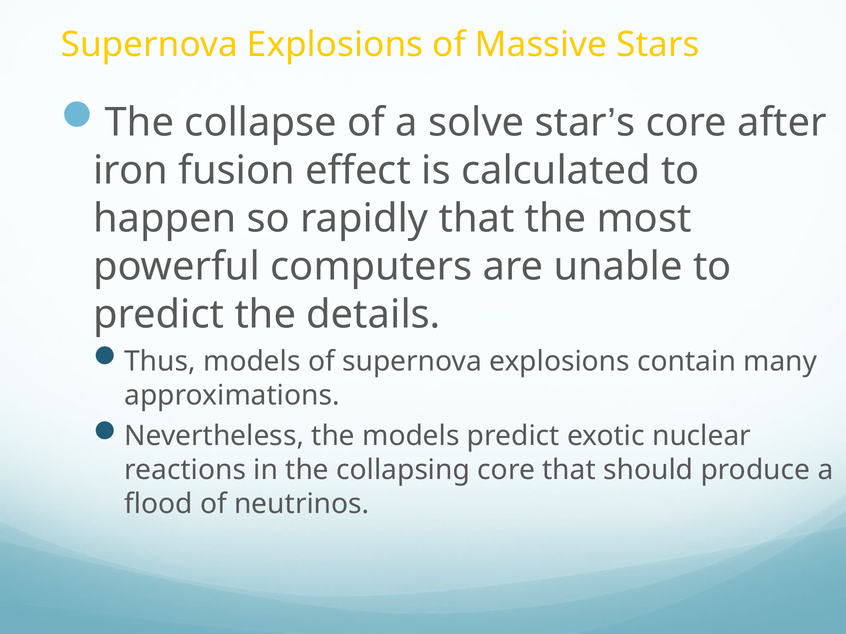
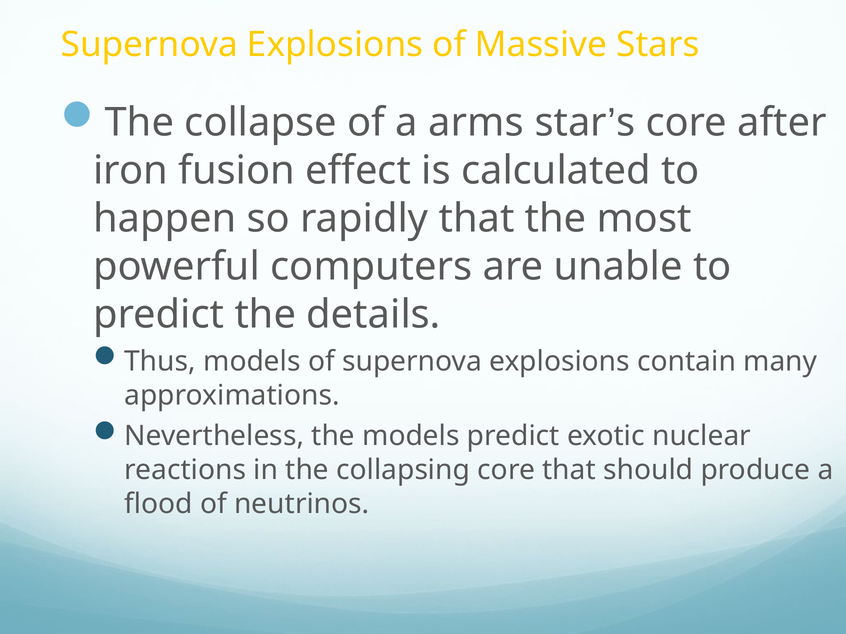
solve: solve -> arms (476, 123)
